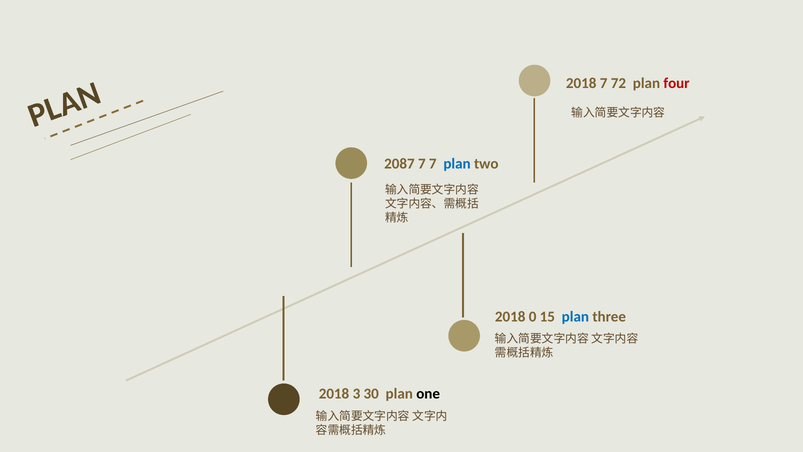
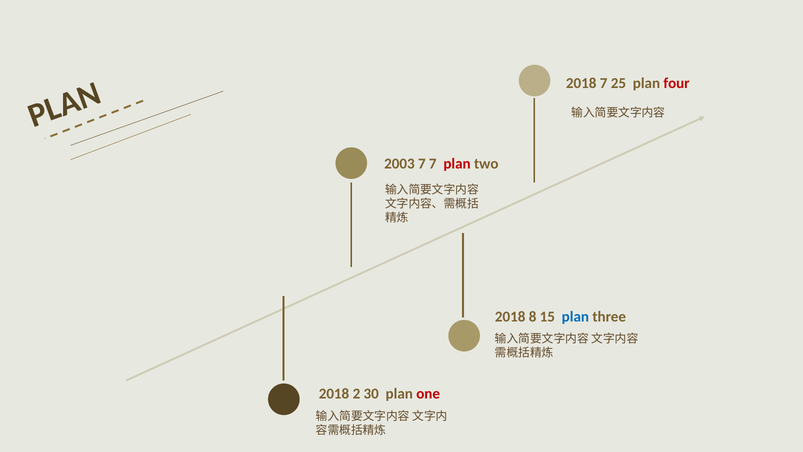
72: 72 -> 25 (618, 83)
2087: 2087 -> 2003 (399, 163)
plan colour: blue -> red (457, 163)
0: 0 -> 8 (533, 317)
3: 3 -> 2 (356, 393)
one colour: black -> red (428, 393)
